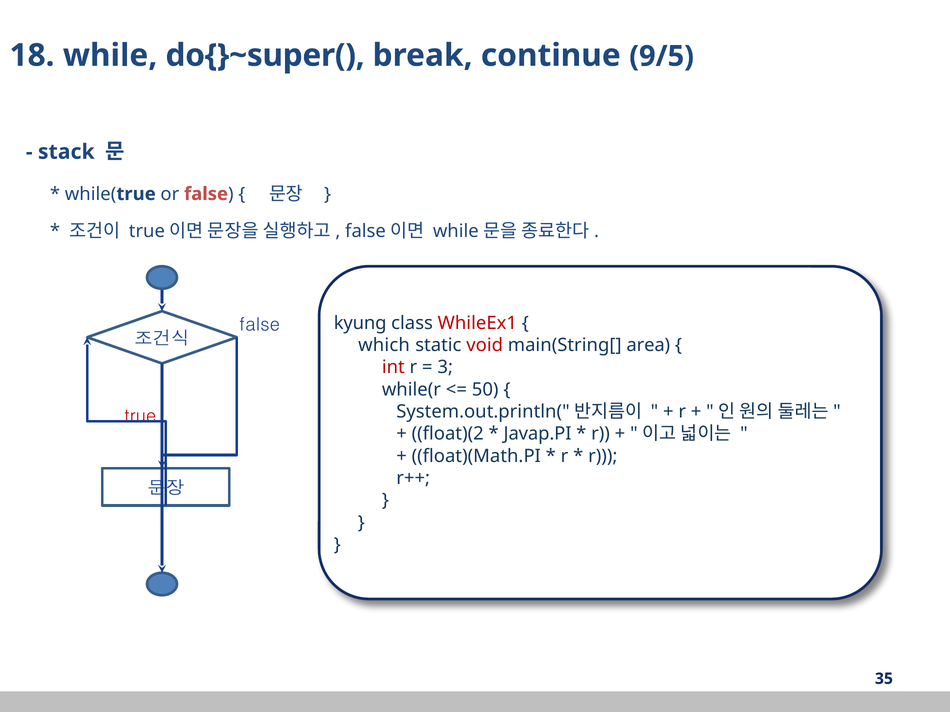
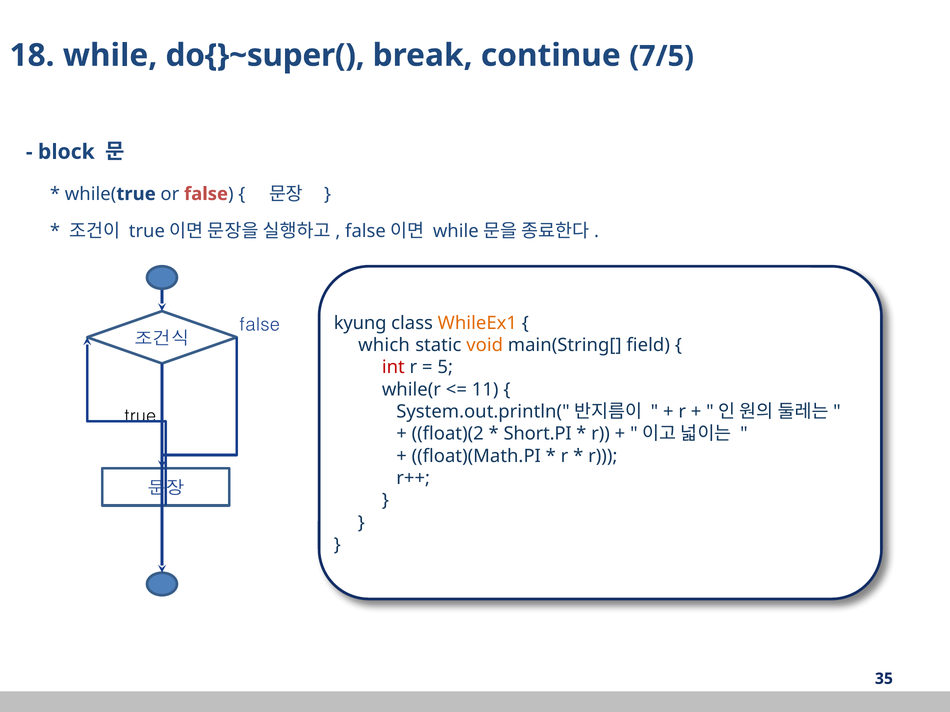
9/5: 9/5 -> 7/5 (662, 56)
stack: stack -> block (66, 152)
WhileEx1 colour: red -> orange (477, 323)
void colour: red -> orange (485, 345)
area: area -> field (648, 345)
3: 3 -> 5 (445, 368)
50: 50 -> 11 (485, 390)
true colour: red -> black (140, 416)
Javap.PI: Javap.PI -> Short.PI (538, 434)
